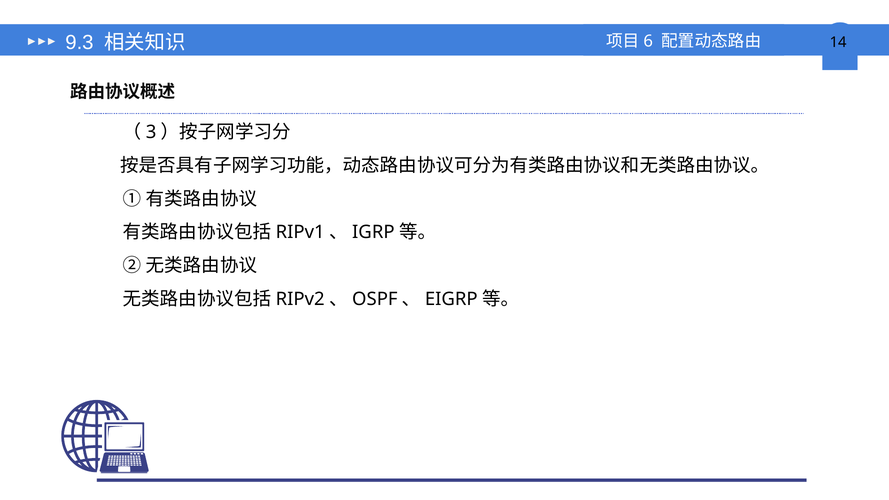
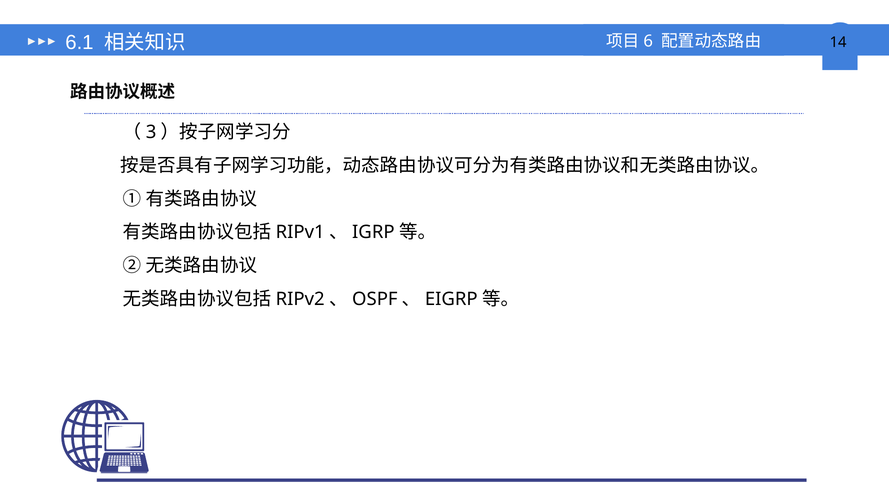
9.3: 9.3 -> 6.1 (79, 42)
